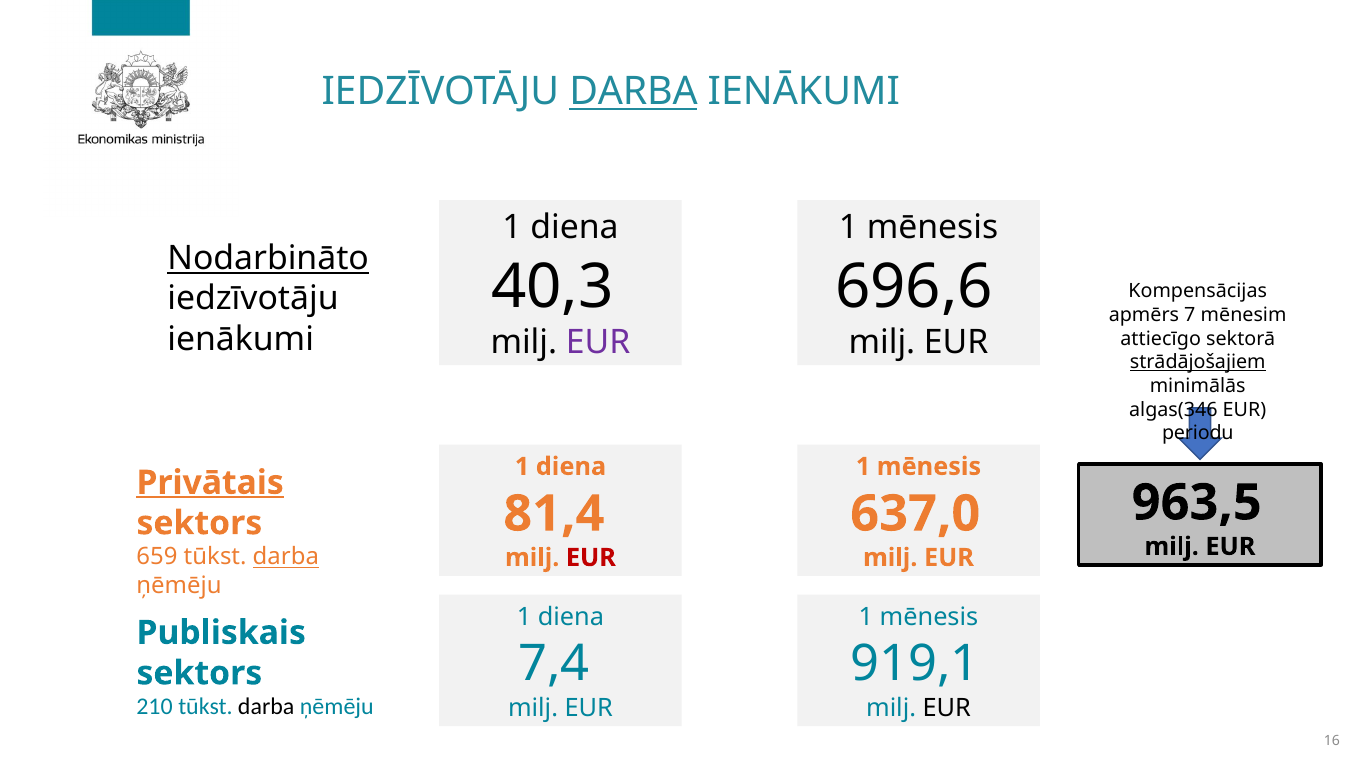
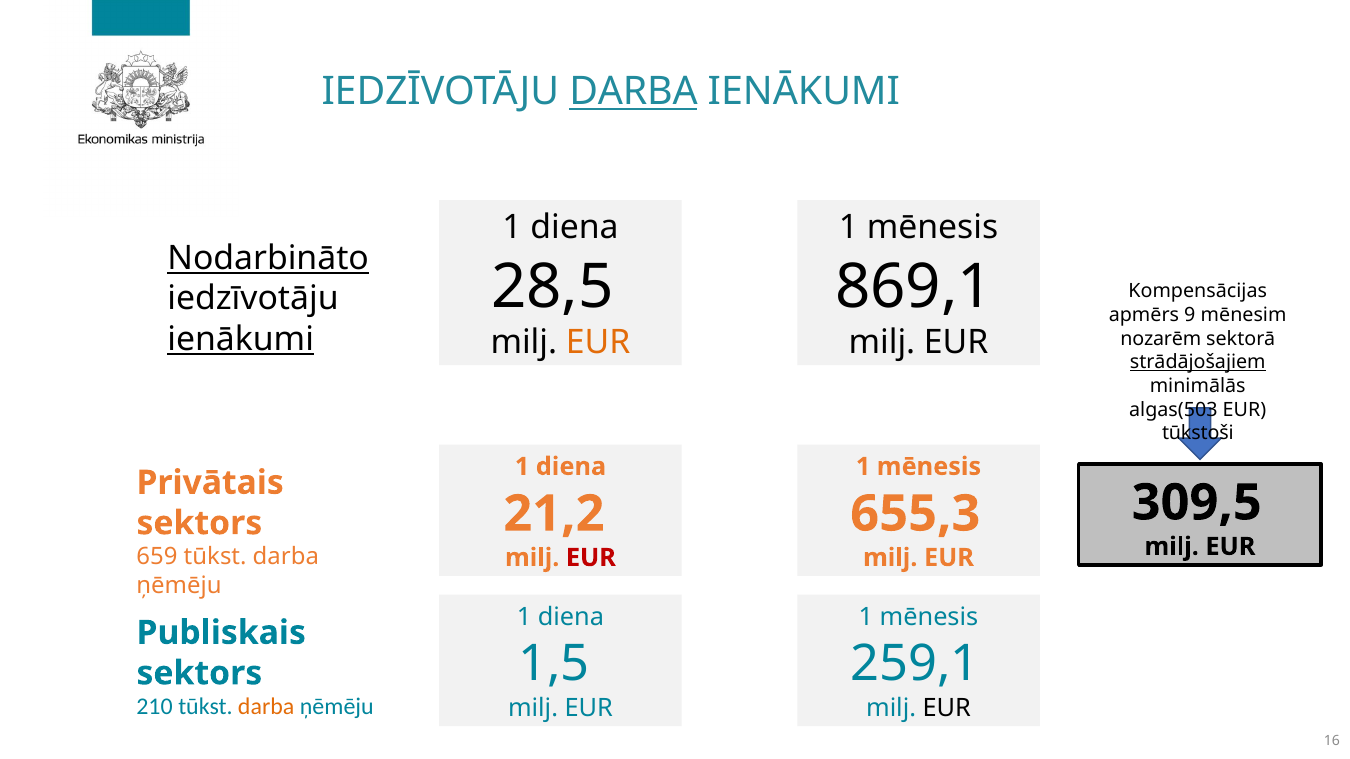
40,3: 40,3 -> 28,5 (552, 287)
696,6: 696,6 -> 869,1 (914, 287)
7: 7 -> 9 (1190, 315)
ienākumi underline: none -> present (241, 339)
EUR colour: purple -> orange (598, 342)
attiecīgo: attiecīgo -> nozarēm (1161, 339)
algas(346: algas(346 -> algas(503 (1173, 410)
periodu: periodu -> tūkstoši (1198, 433)
Privātais underline: present -> none (210, 483)
963,5: 963,5 -> 309,5 (1197, 503)
81,4: 81,4 -> 21,2 (554, 514)
637,0: 637,0 -> 655,3 (915, 514)
darba underline: present -> none (286, 557)
7,4: 7,4 -> 1,5 (554, 664)
919,1: 919,1 -> 259,1 (915, 664)
darba colour: black -> orange (266, 707)
